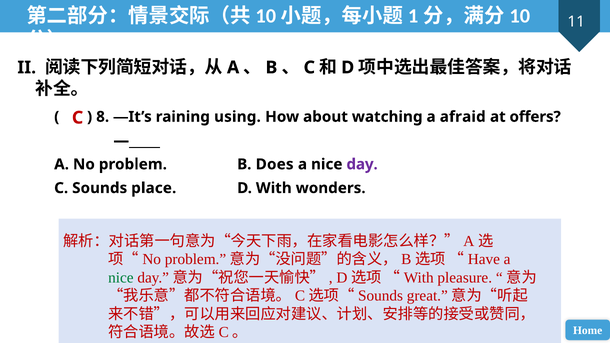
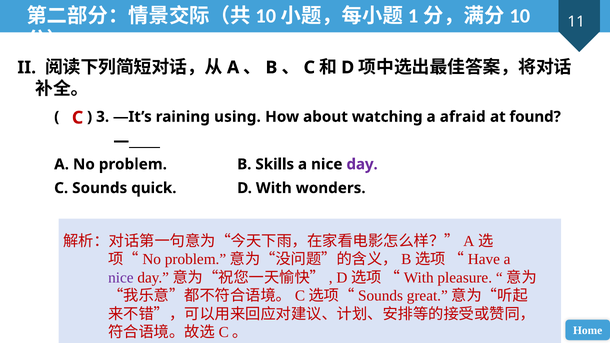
8: 8 -> 3 (103, 117)
offers: offers -> found (535, 117)
Does: Does -> Skills (275, 164)
place: place -> quick (154, 188)
nice colour: green -> purple (121, 278)
